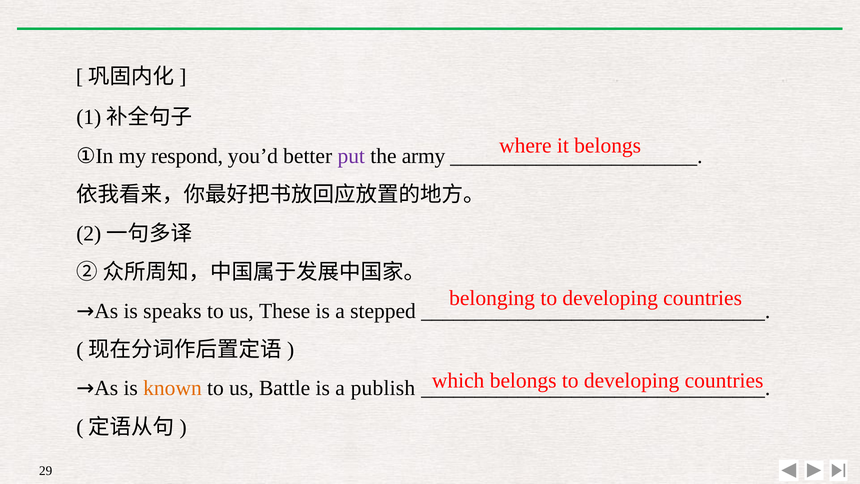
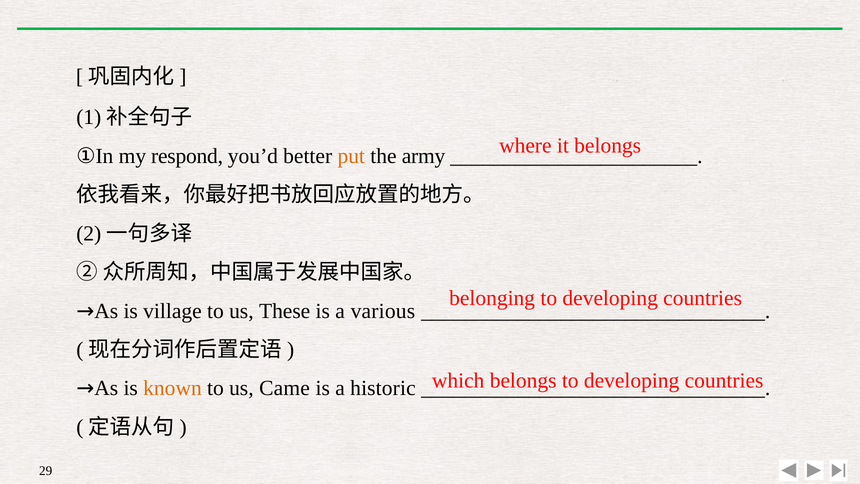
put colour: purple -> orange (351, 156)
speaks: speaks -> village (172, 311)
stepped: stepped -> various (383, 311)
Battle: Battle -> Came (285, 388)
publish: publish -> historic (383, 388)
